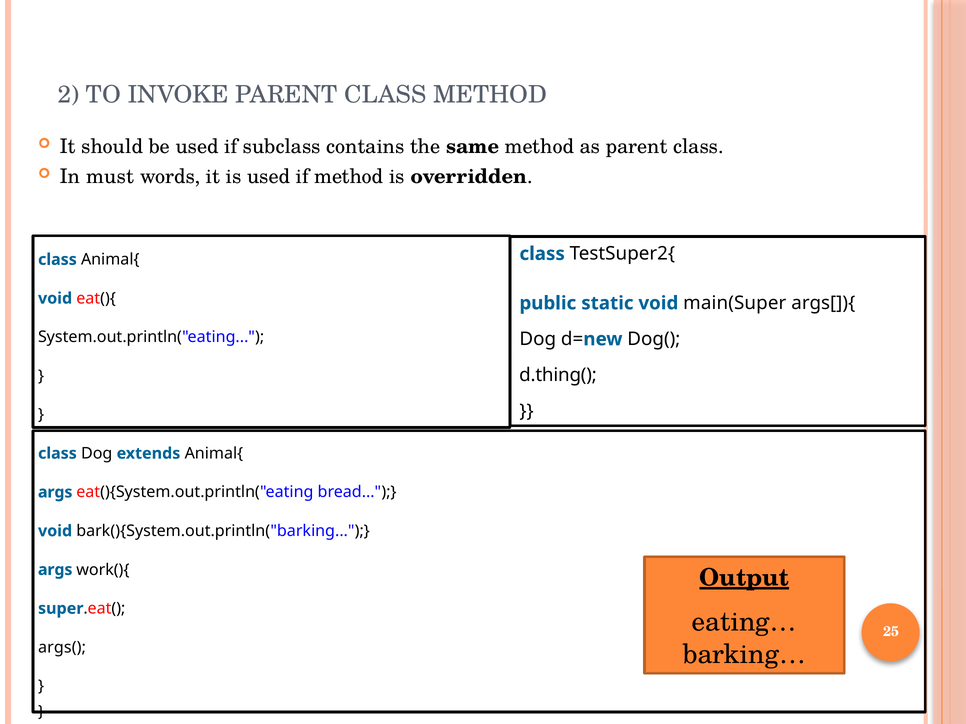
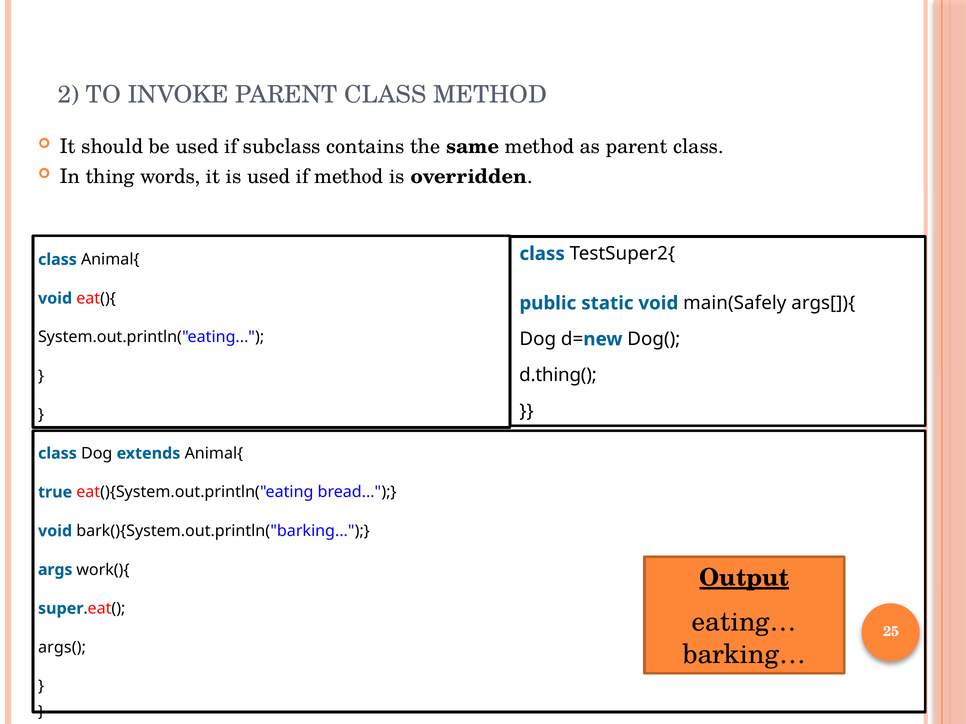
must: must -> thing (110, 177)
main(Super: main(Super -> main(Safely (735, 303)
args: args -> true (55, 493)
